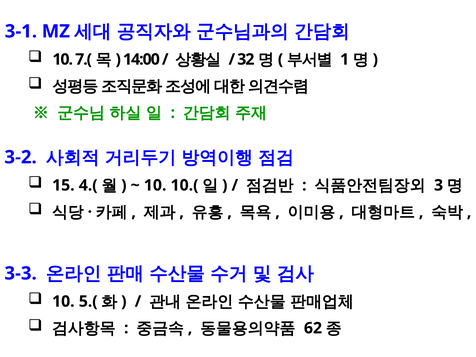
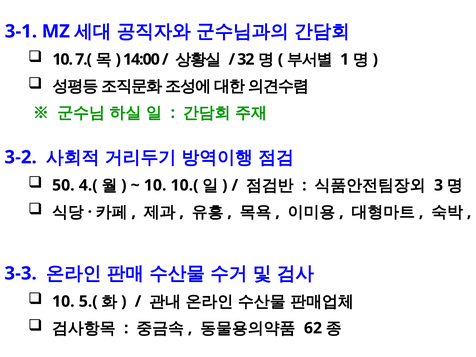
15: 15 -> 50 (63, 185)
